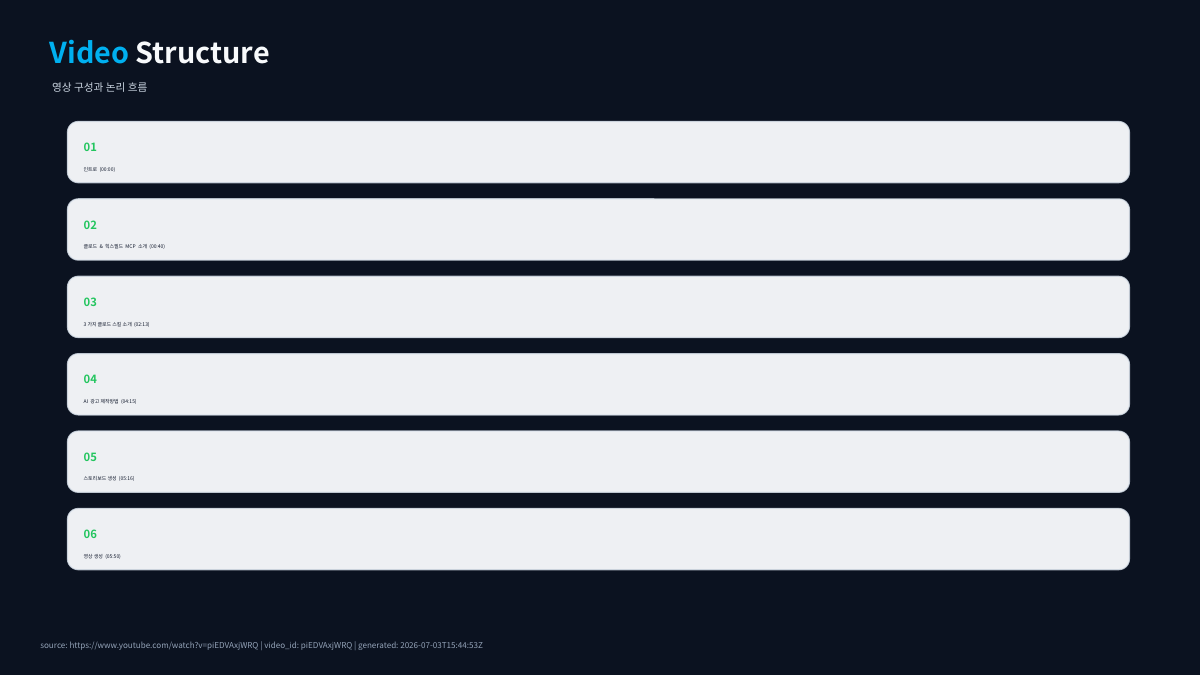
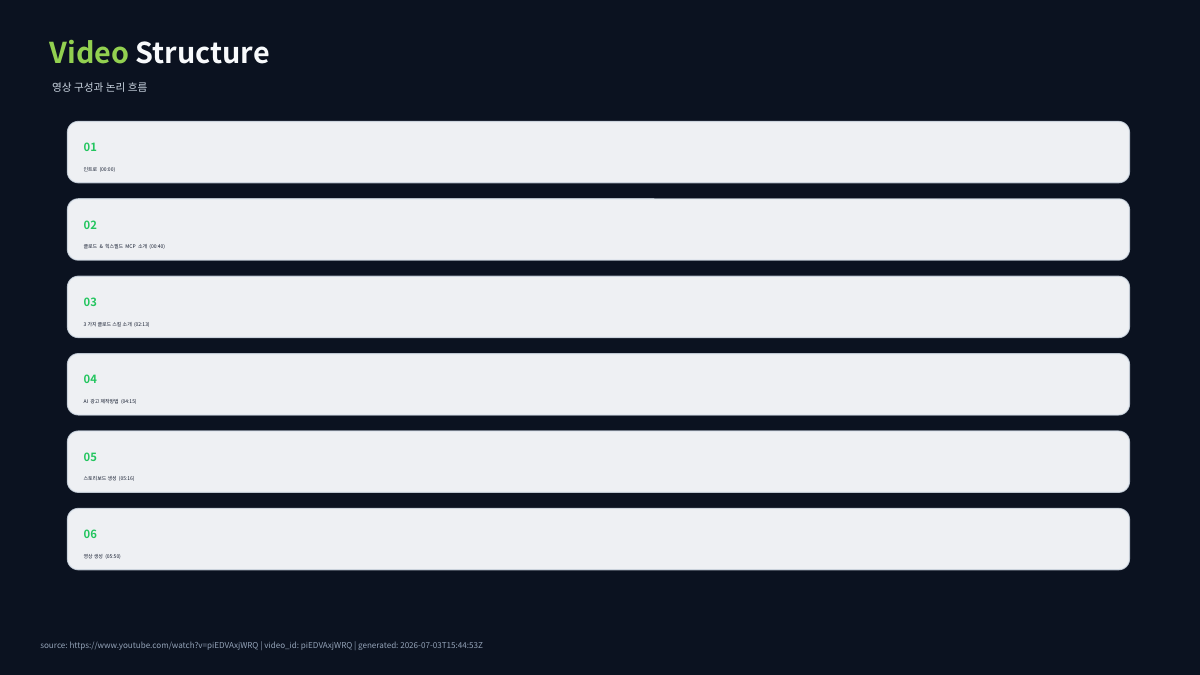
Video colour: light blue -> light green (89, 54)
